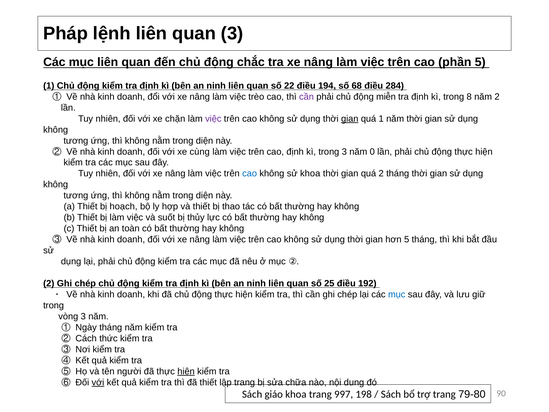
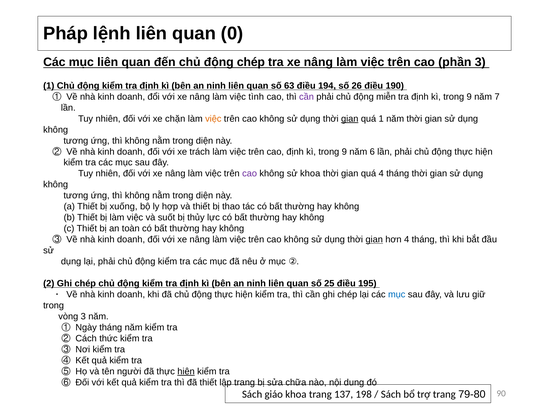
quan 3: 3 -> 0 (232, 33)
động chắc: chắc -> chép (251, 62)
phần 5: 5 -> 3 (480, 62)
22: 22 -> 63 (289, 86)
68: 68 -> 26 (357, 86)
284: 284 -> 190 (395, 86)
trèo: trèo -> tình (256, 97)
8: 8 -> 9 (469, 97)
năm 2: 2 -> 7 (497, 97)
việc colour: purple -> orange (213, 119)
cùng: cùng -> trách (200, 152)
3: 3 -> 9 (344, 152)
0: 0 -> 6 (372, 152)
cao colour: blue -> purple (250, 174)
quá 2: 2 -> 4 (381, 174)
hoạch: hoạch -> xuống (124, 206)
gian underline: none -> present (374, 239)
hơn 5: 5 -> 4 (407, 239)
192: 192 -> 195 (367, 283)
với underline: present -> none (98, 382)
997: 997 -> 137 (344, 394)
